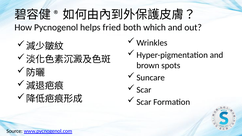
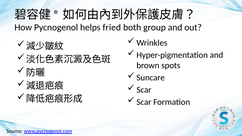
which: which -> group (155, 27)
